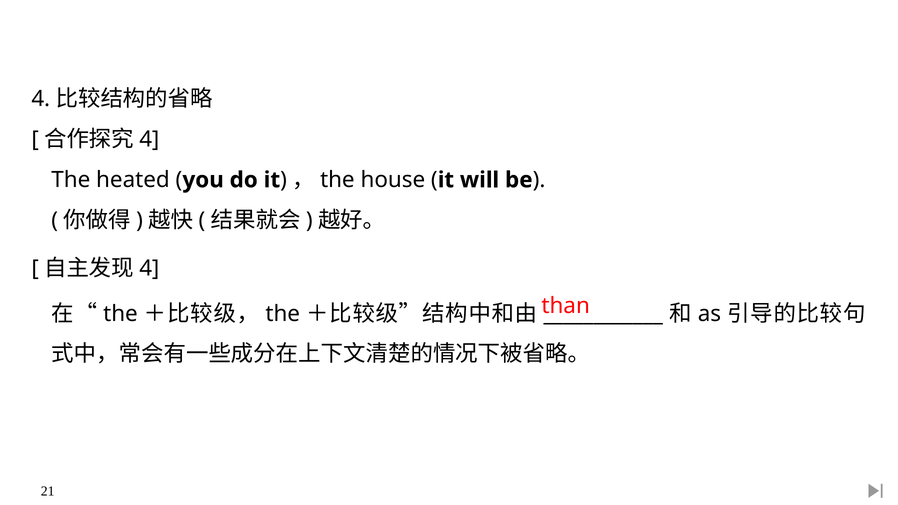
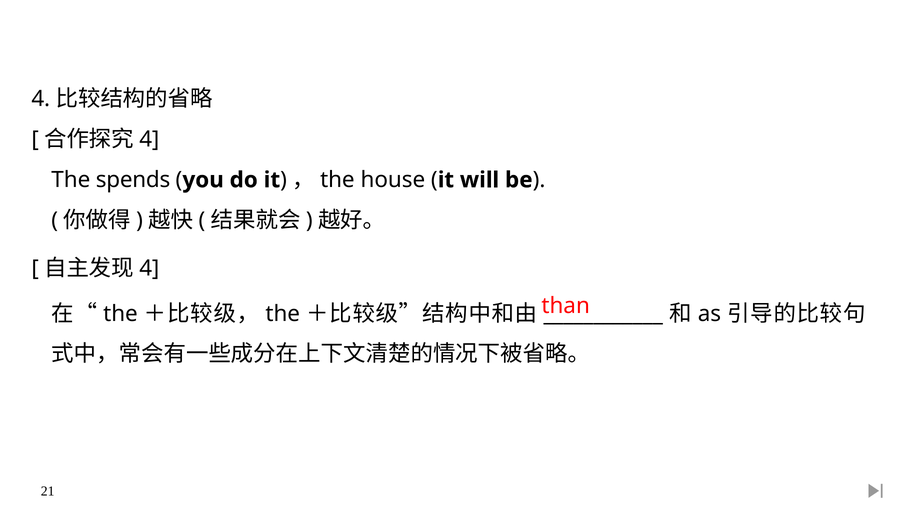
heated: heated -> spends (133, 180)
